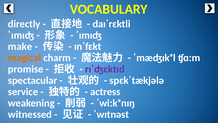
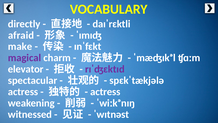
ˈɪmɪʤ: ˈɪmɪʤ -> afraid (21, 35)
magical colour: orange -> purple (24, 58)
promise: promise -> elevator (26, 69)
service: service -> actress (23, 92)
